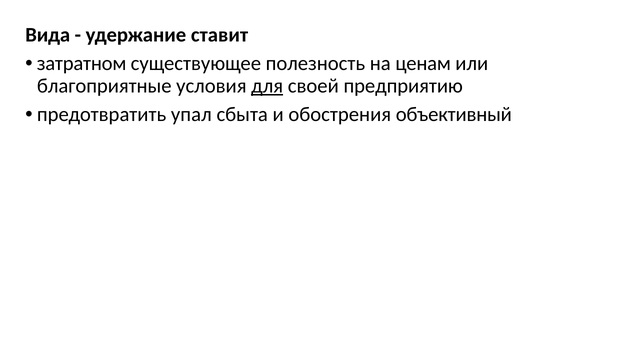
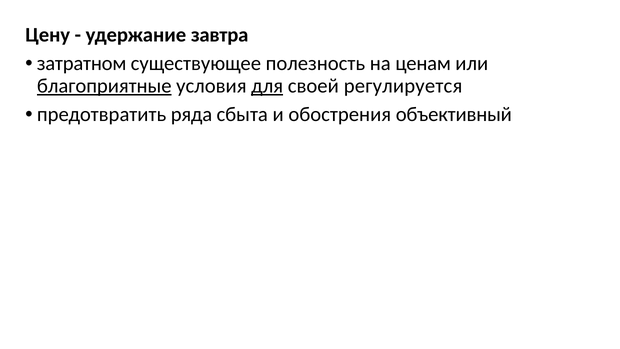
Вида: Вида -> Цену (48, 35)
ставит: ставит -> завтра (220, 35)
благоприятные underline: none -> present (104, 86)
предприятию: предприятию -> регулируется (403, 86)
упал: упал -> ряда (191, 115)
